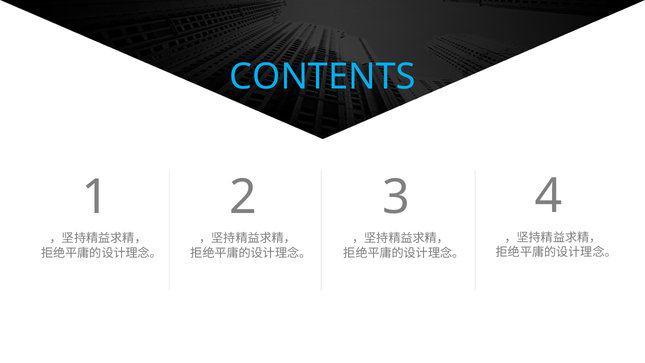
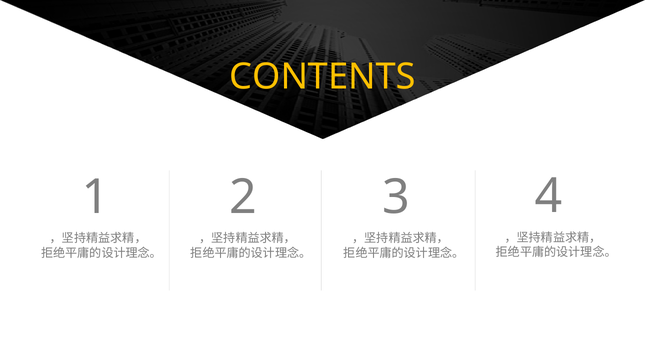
CONTENTS colour: light blue -> yellow (323, 77)
